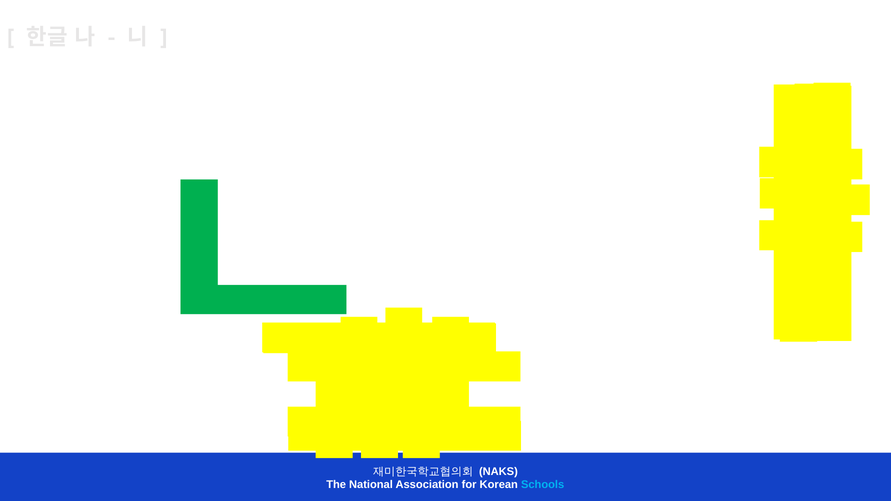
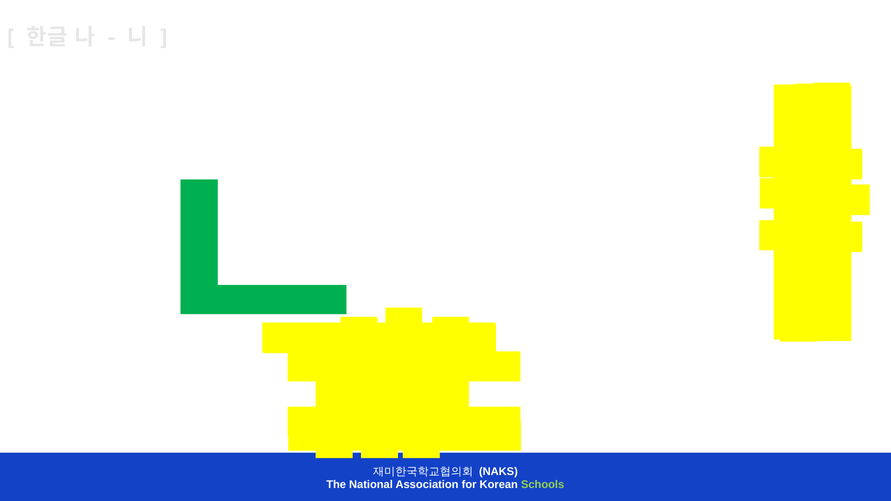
Schools colour: light blue -> light green (543, 485)
